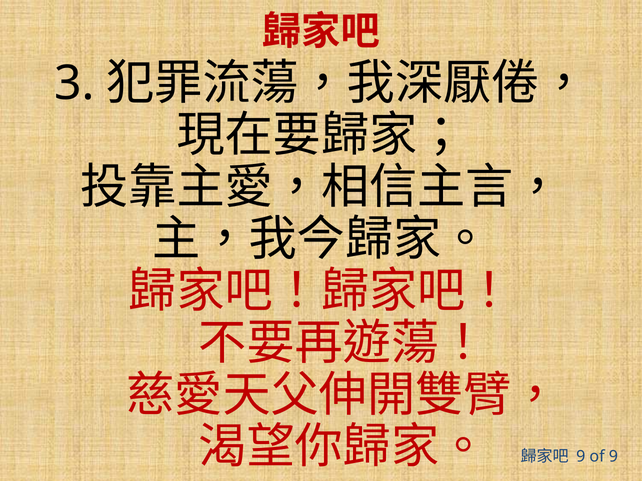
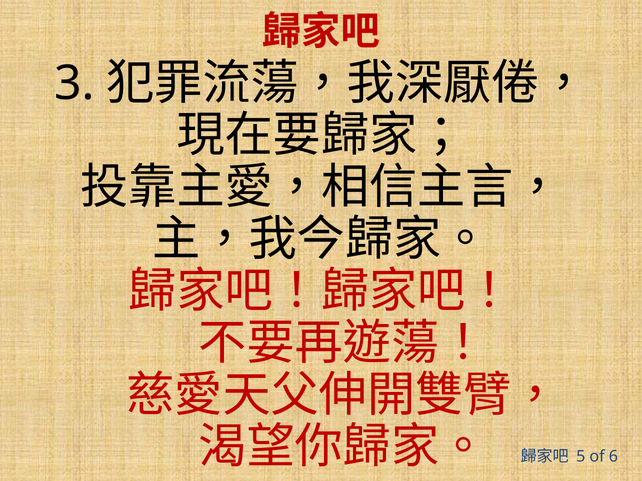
9: 9 -> 5 (581, 457)
of 9: 9 -> 6 (613, 457)
